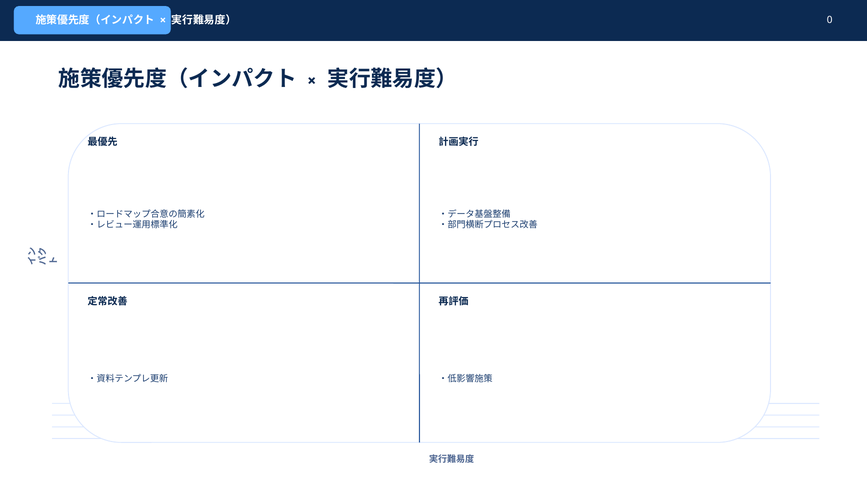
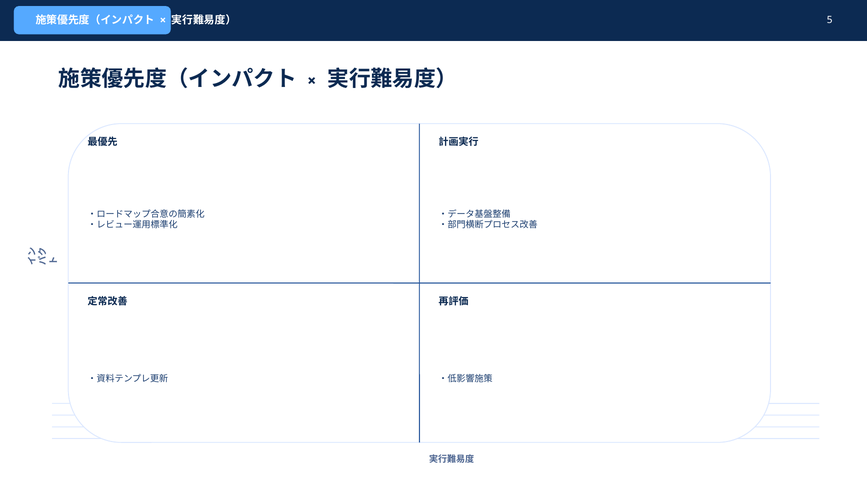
0: 0 -> 5 (830, 20)
